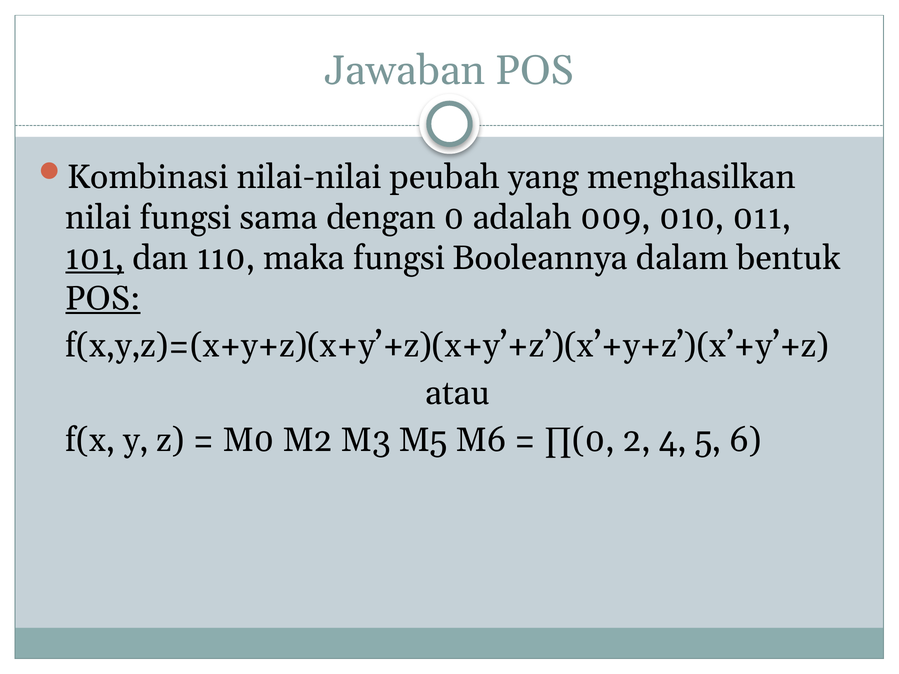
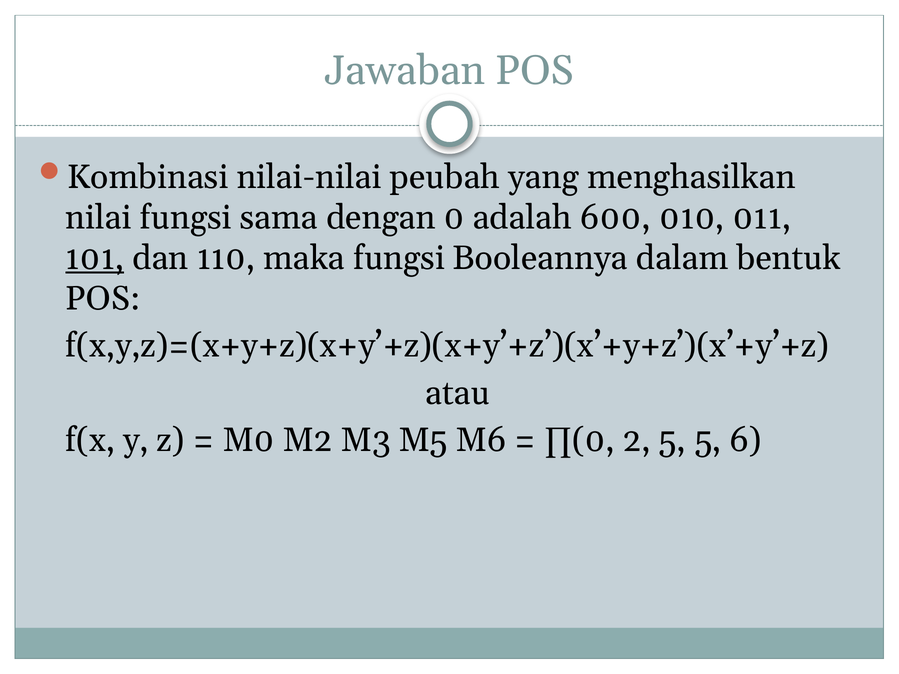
009: 009 -> 600 (616, 218)
POS underline: present -> none (103, 299)
2 4: 4 -> 5 (672, 440)
